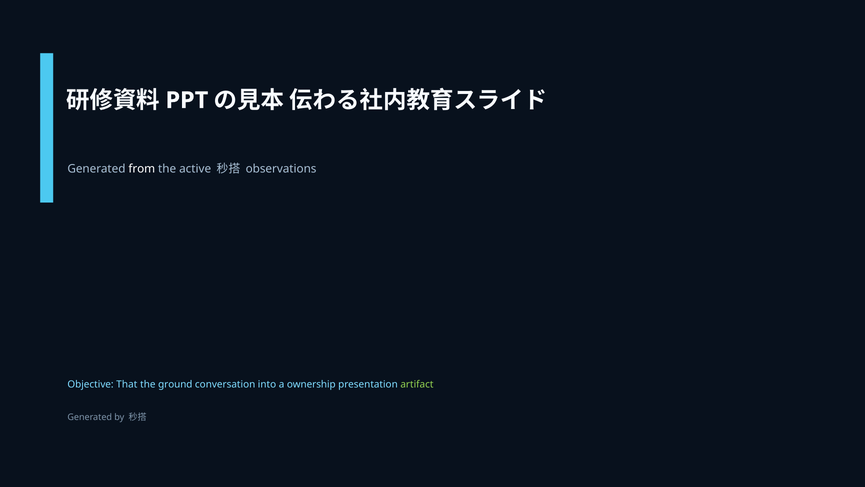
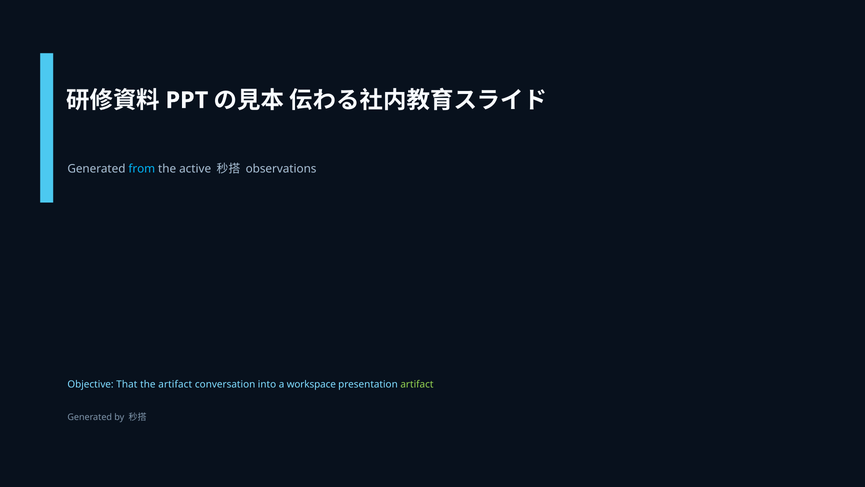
from colour: white -> light blue (142, 169)
the ground: ground -> artifact (175, 384)
ownership: ownership -> workspace (311, 384)
